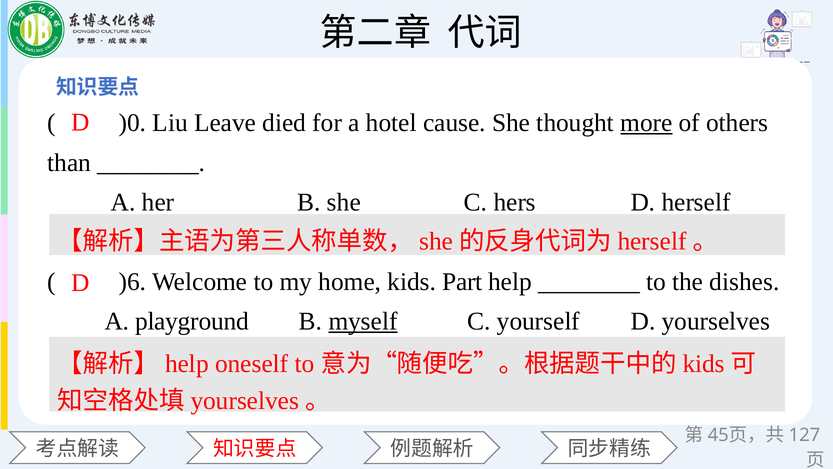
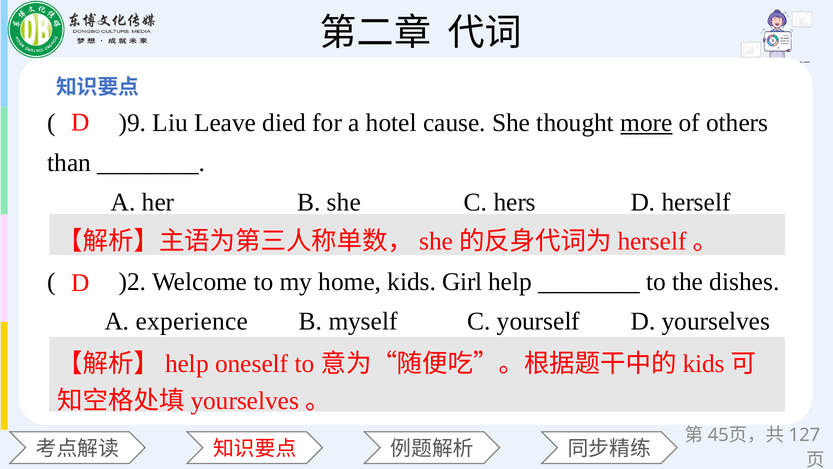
)0: )0 -> )9 (133, 123)
)6: )6 -> )2 (133, 282)
Part: Part -> Girl (462, 282)
playground: playground -> experience (192, 321)
myself underline: present -> none (363, 321)
